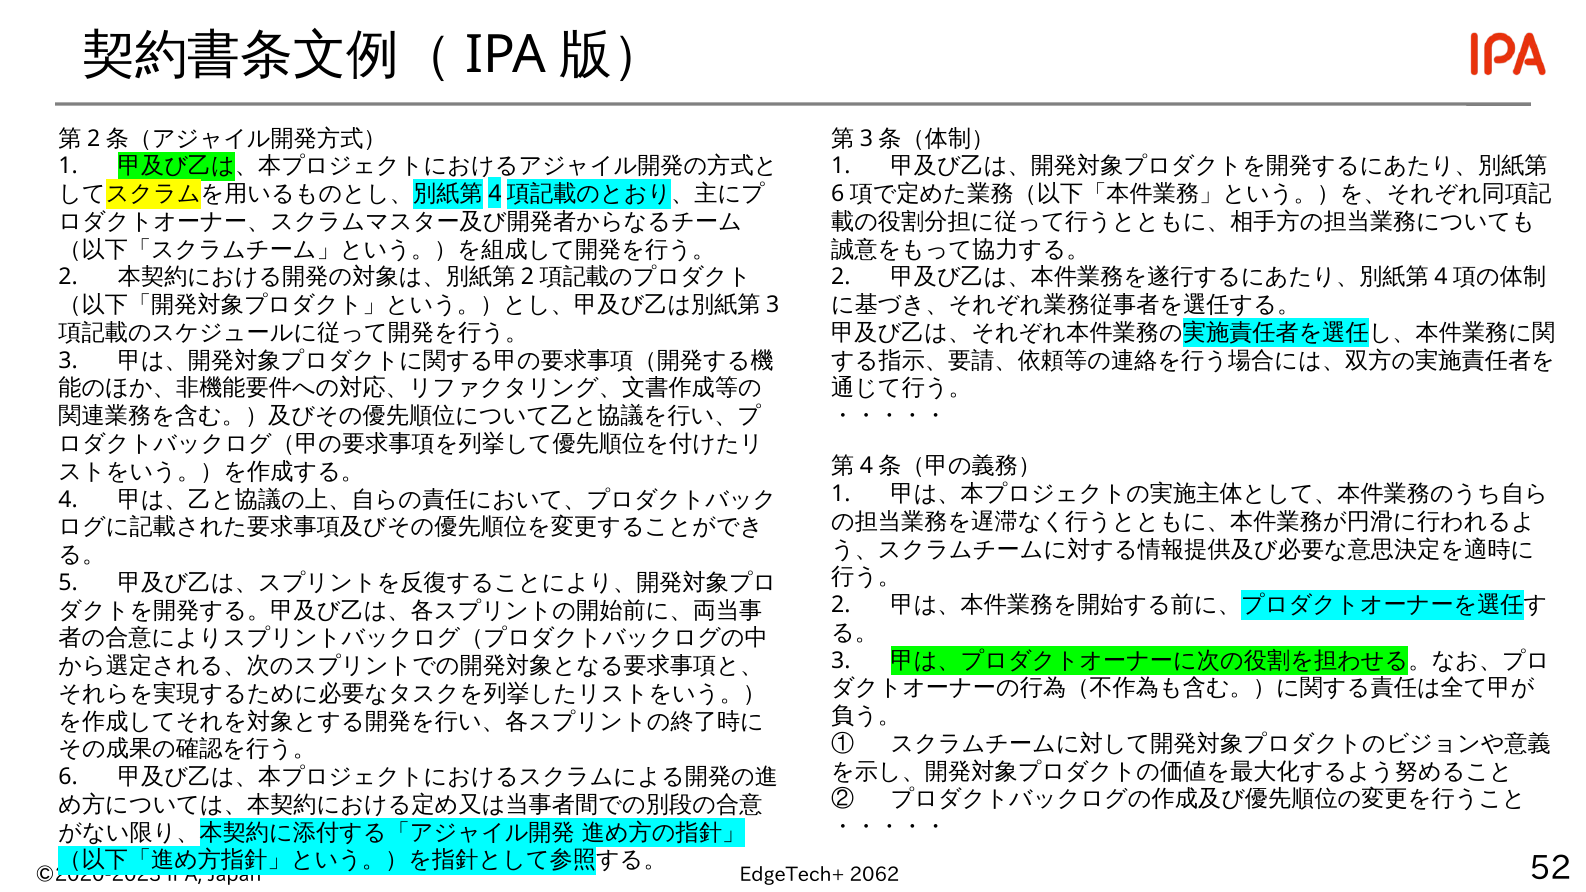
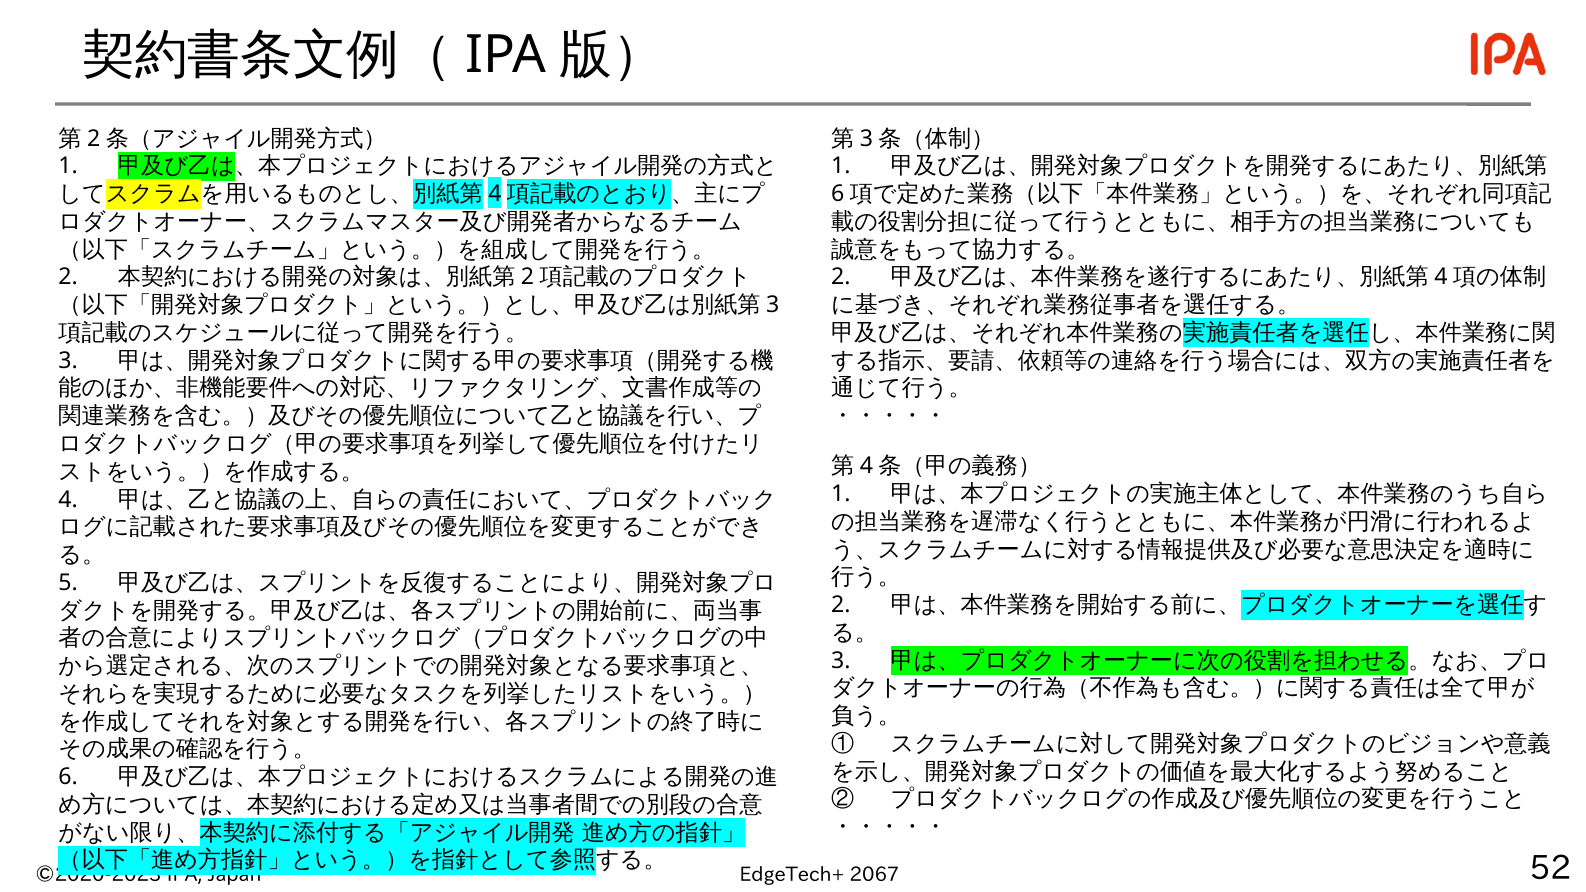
2062: 2062 -> 2067 (875, 875)
